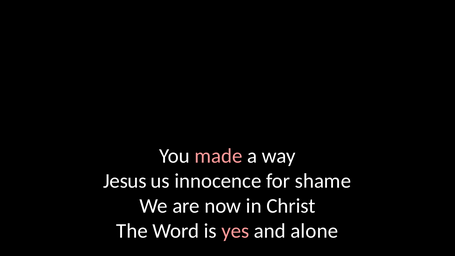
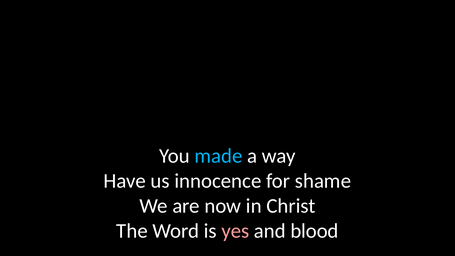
made colour: pink -> light blue (218, 156)
Jesus: Jesus -> Have (125, 181)
alone: alone -> blood (314, 231)
